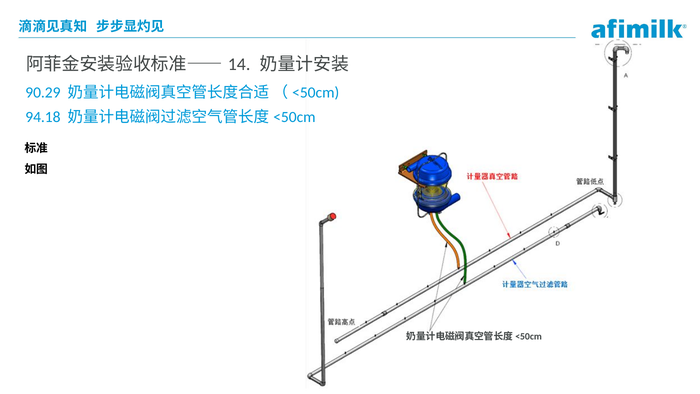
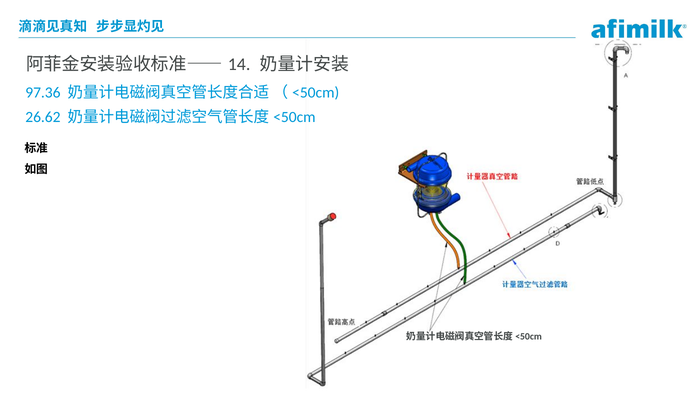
90.29: 90.29 -> 97.36 (43, 93)
94.18: 94.18 -> 26.62 (43, 117)
